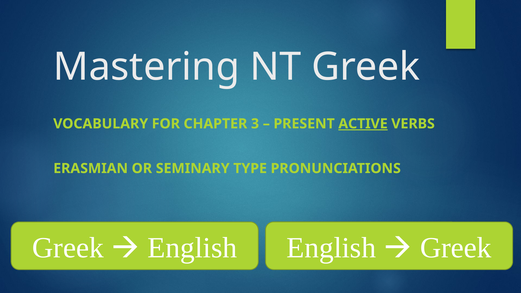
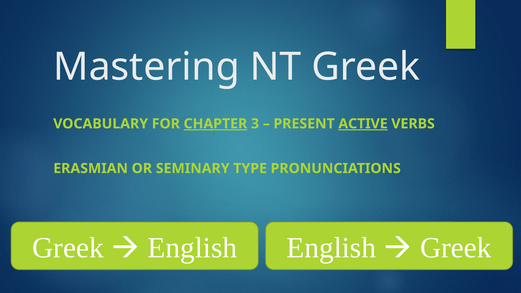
CHAPTER underline: none -> present (215, 124)
